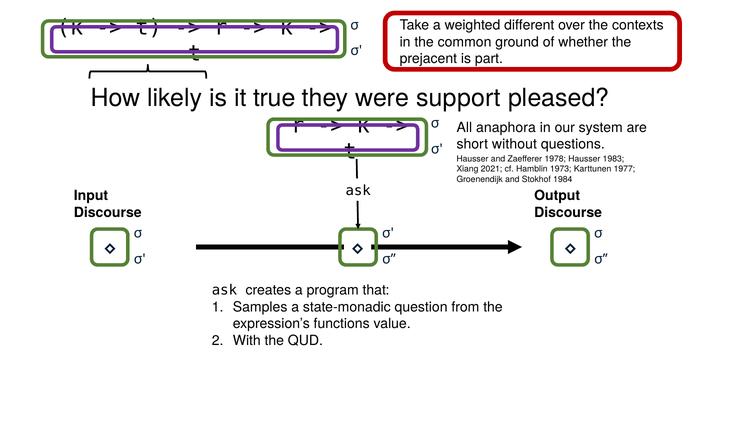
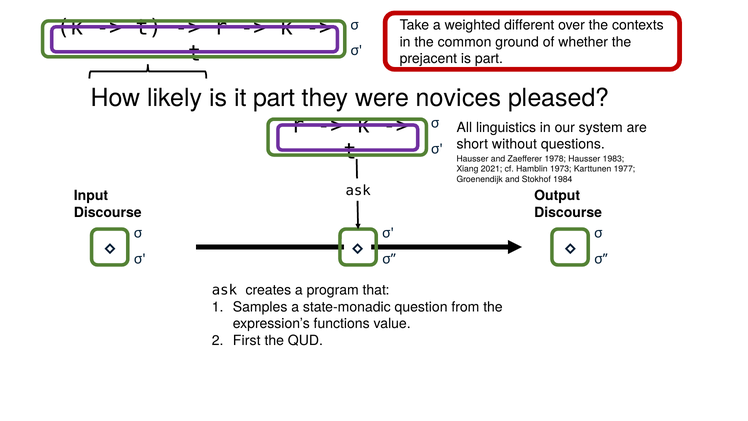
it true: true -> part (274, 98)
support: support -> novices (458, 98)
anaphora: anaphora -> linguistics (506, 127)
With: With -> First (247, 340)
